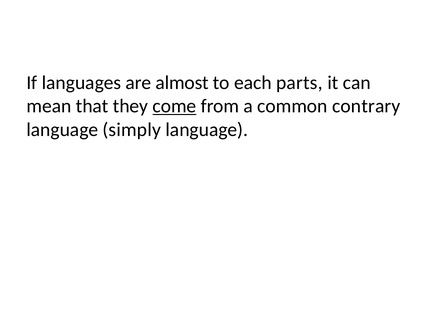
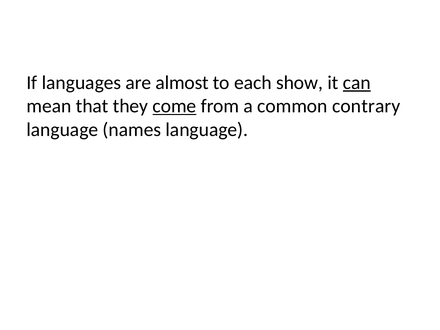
parts: parts -> show (300, 83)
can underline: none -> present (357, 83)
simply: simply -> names (132, 130)
